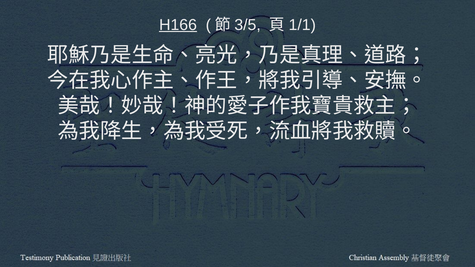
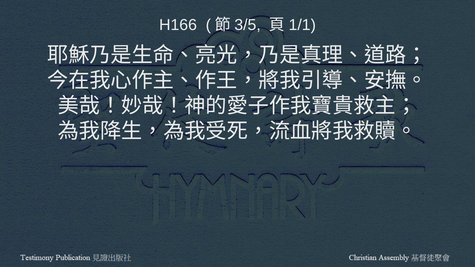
H166 underline: present -> none (178, 25)
